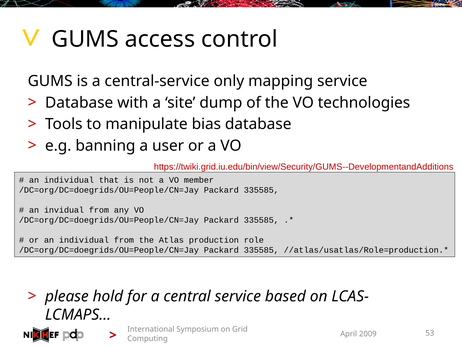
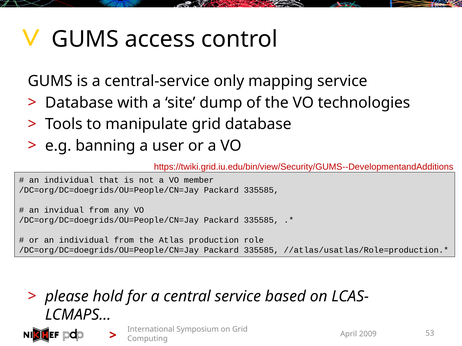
manipulate bias: bias -> grid (206, 124)
